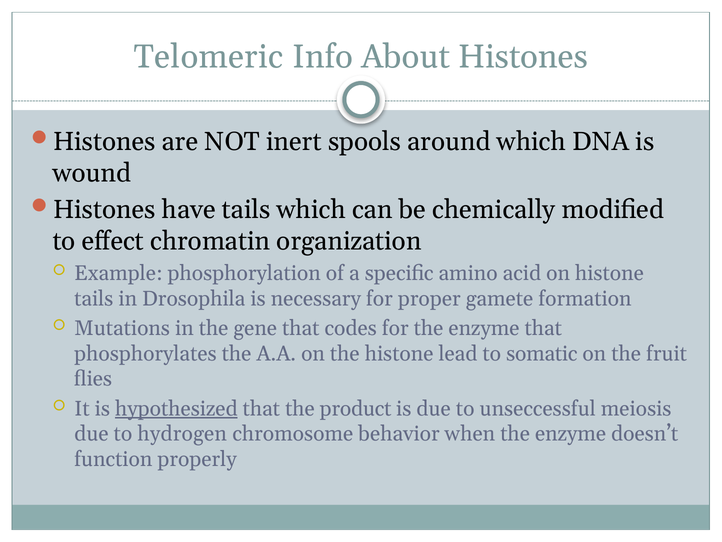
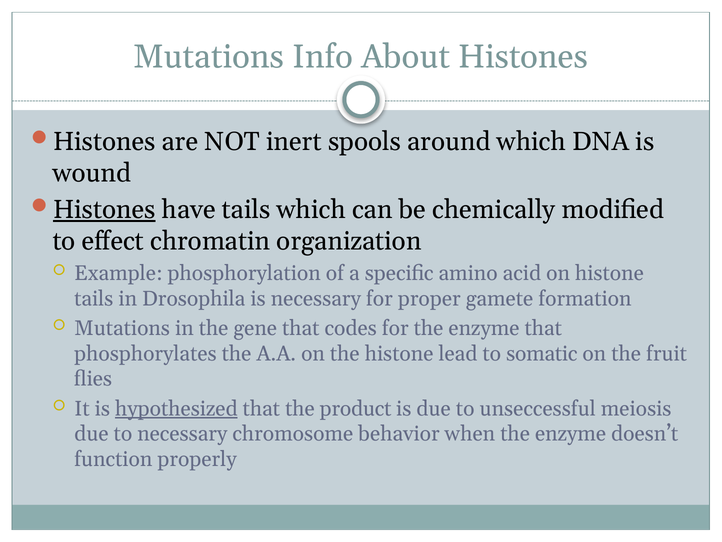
Telomeric: Telomeric -> Mutations (209, 57)
Histones underline: none -> present (104, 210)
to hydrogen: hydrogen -> necessary (182, 434)
